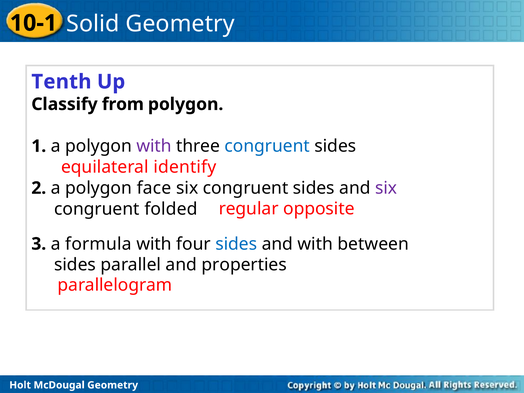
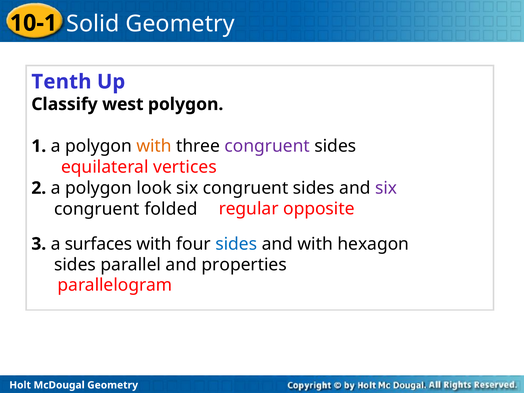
from: from -> west (123, 104)
with colour: purple -> orange (154, 146)
congruent colour: blue -> purple (267, 146)
identify: identify -> vertices (185, 167)
face: face -> look (154, 188)
formula: formula -> surfaces (99, 244)
between: between -> hexagon (373, 244)
